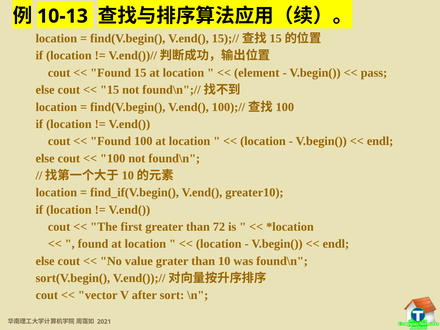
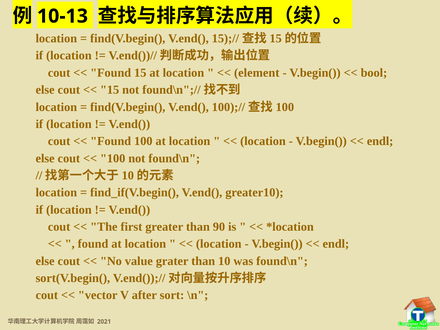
pass: pass -> bool (374, 73)
72: 72 -> 90 (219, 227)
